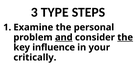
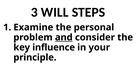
TYPE: TYPE -> WILL (55, 12)
the underline: present -> none (125, 38)
critically: critically -> principle (35, 58)
